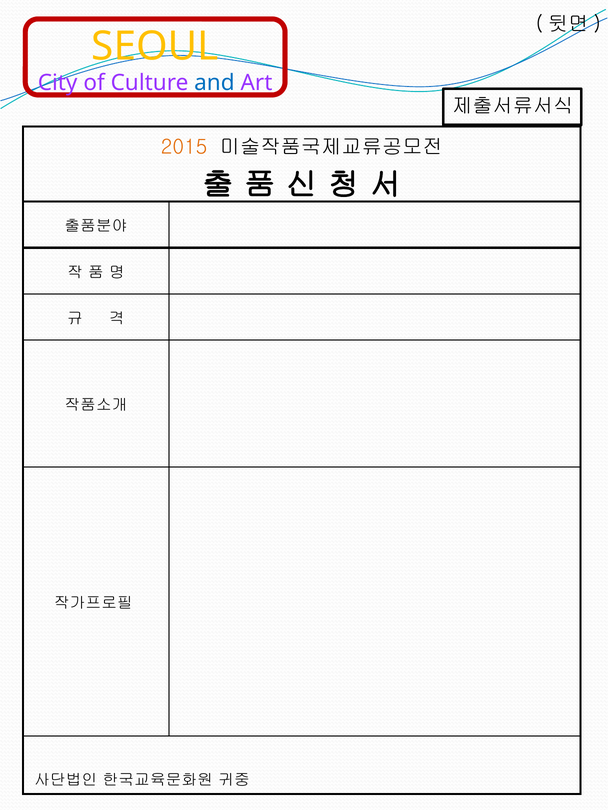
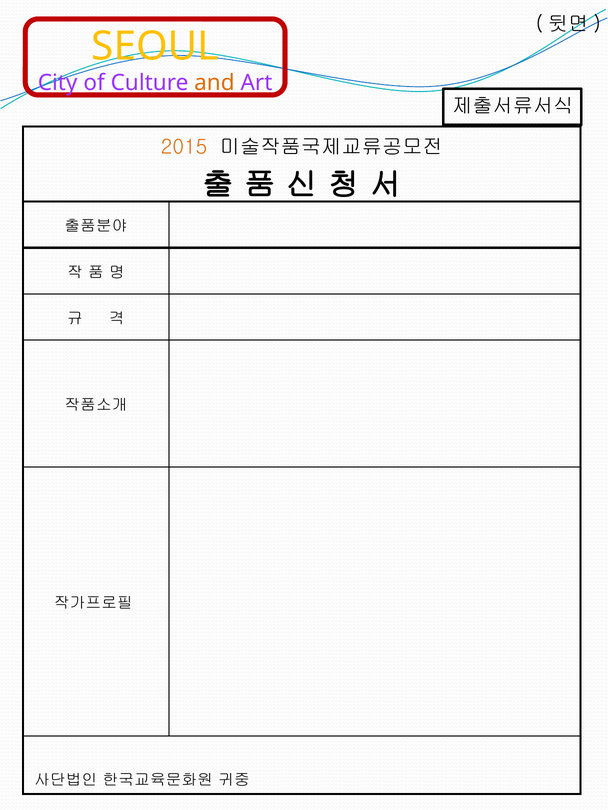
and colour: blue -> orange (214, 83)
